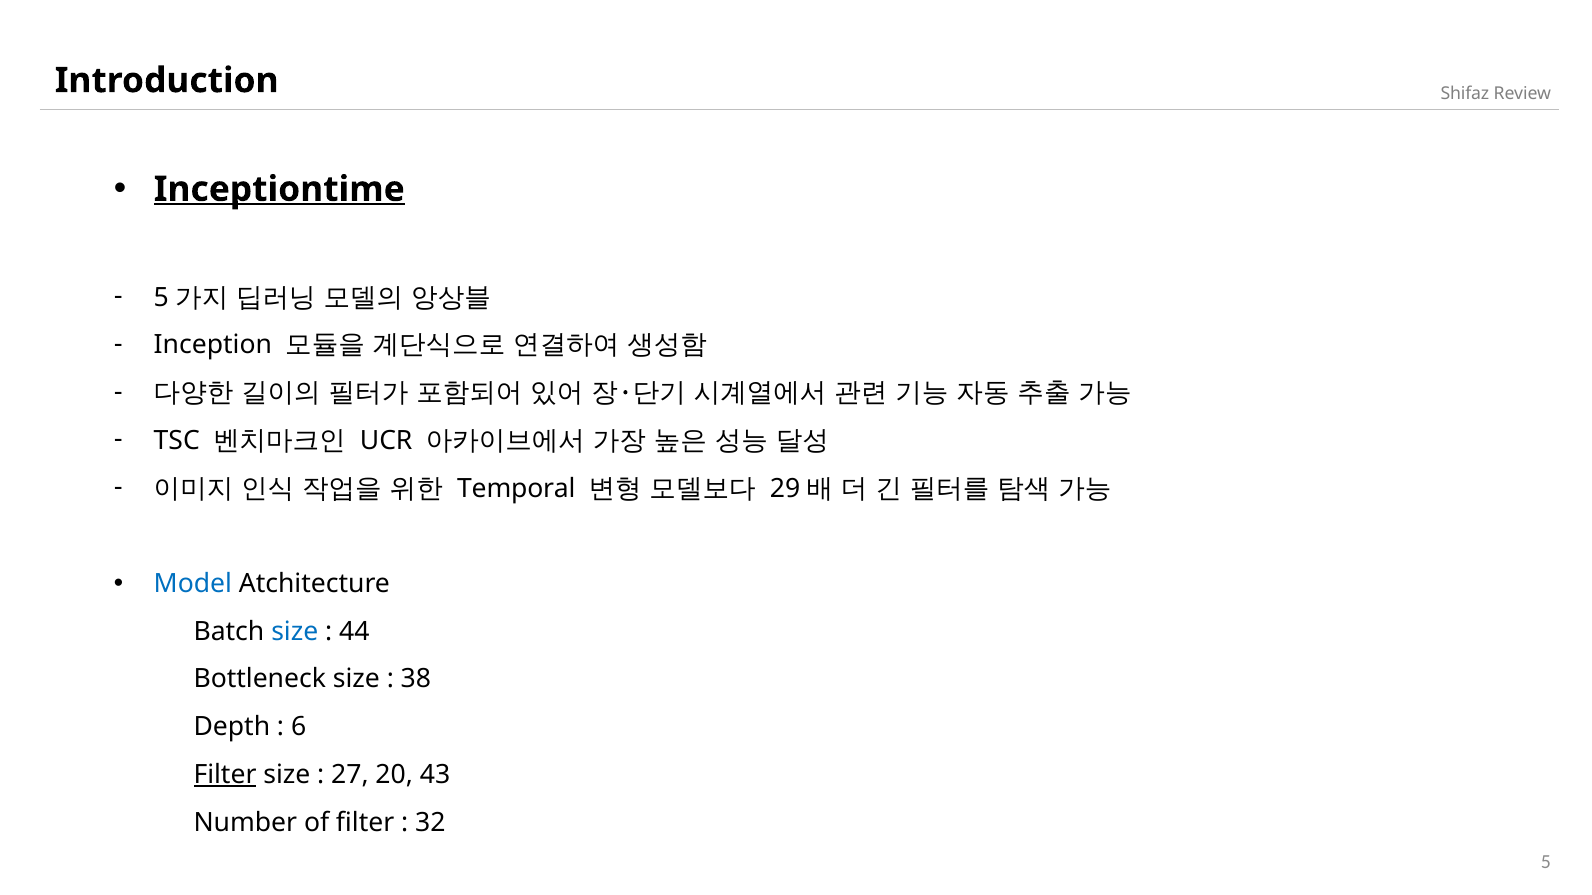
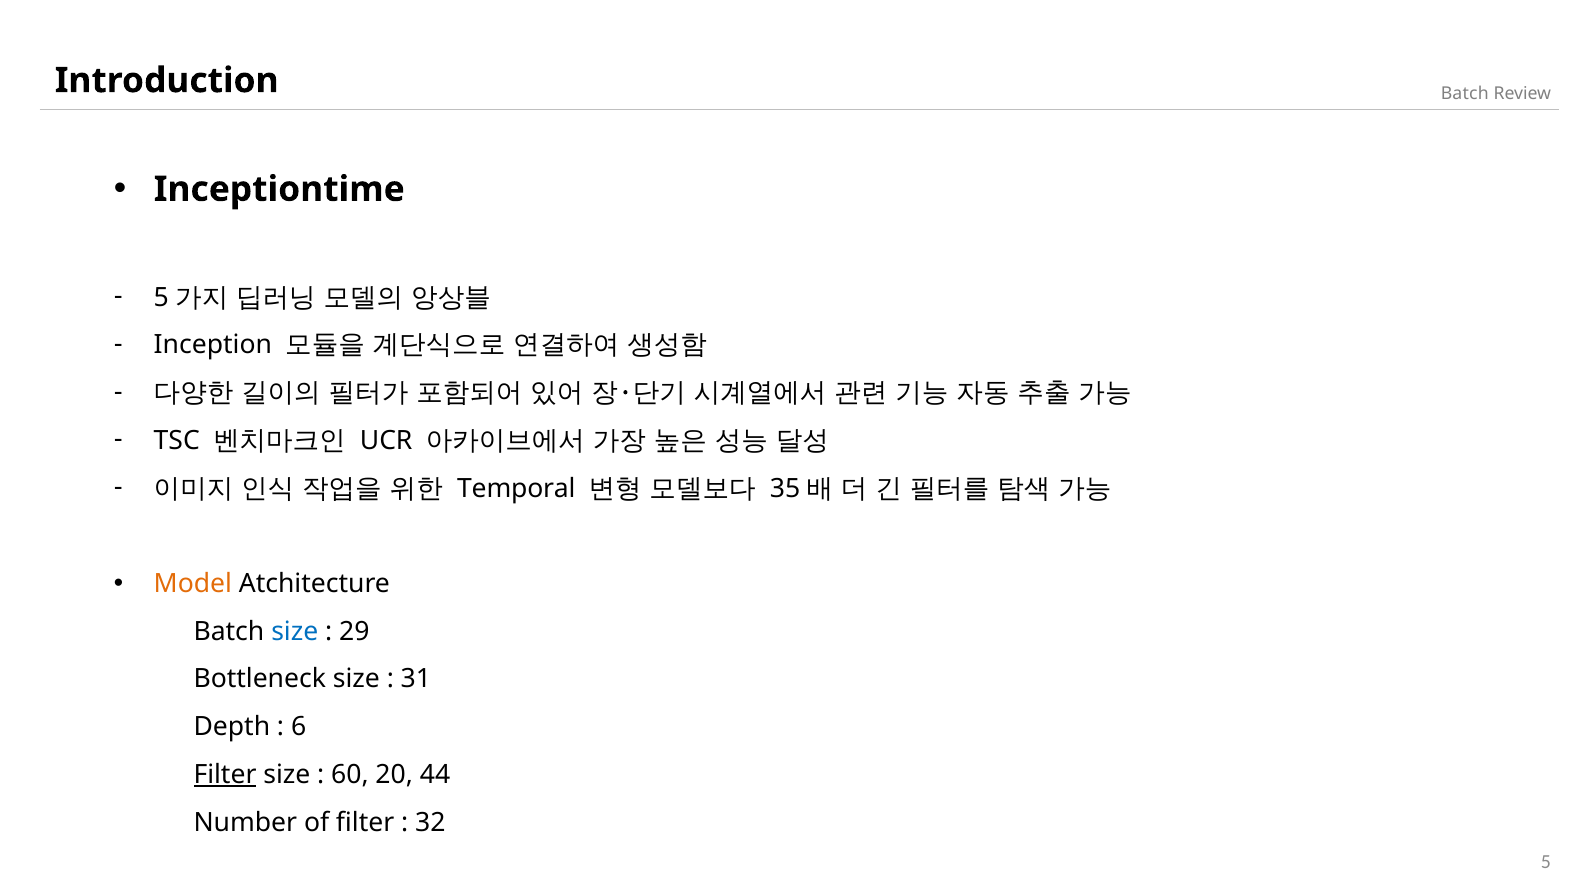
Shifaz: Shifaz -> Batch (1465, 94)
Inceptiontime underline: present -> none (279, 189)
29: 29 -> 35 (785, 489)
Model colour: blue -> orange (193, 584)
44: 44 -> 29 (354, 632)
38: 38 -> 31 (416, 680)
27: 27 -> 60 (350, 775)
43: 43 -> 44 (435, 775)
